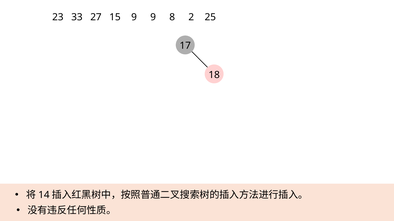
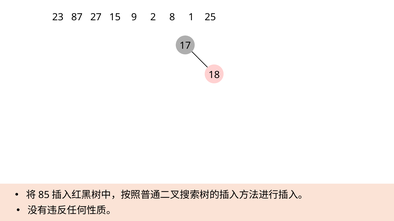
33: 33 -> 87 (77, 17)
9 9: 9 -> 2 (153, 17)
2: 2 -> 1 (191, 17)
14: 14 -> 85 (44, 195)
